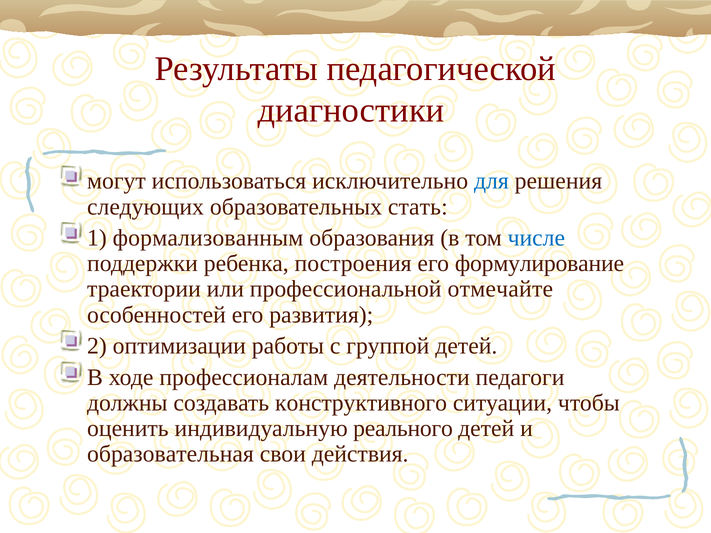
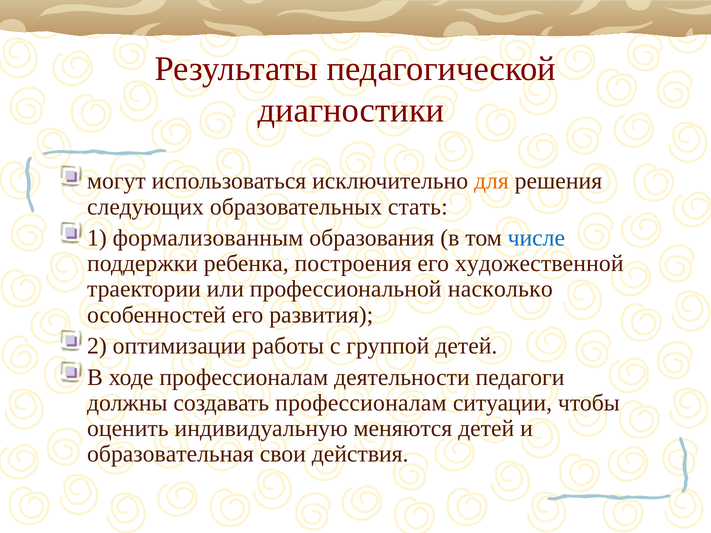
для colour: blue -> orange (491, 181)
формулирование: формулирование -> художественной (539, 264)
отмечайте: отмечайте -> насколько (500, 289)
создавать конструктивного: конструктивного -> профессионалам (361, 403)
реального: реального -> меняются (403, 429)
